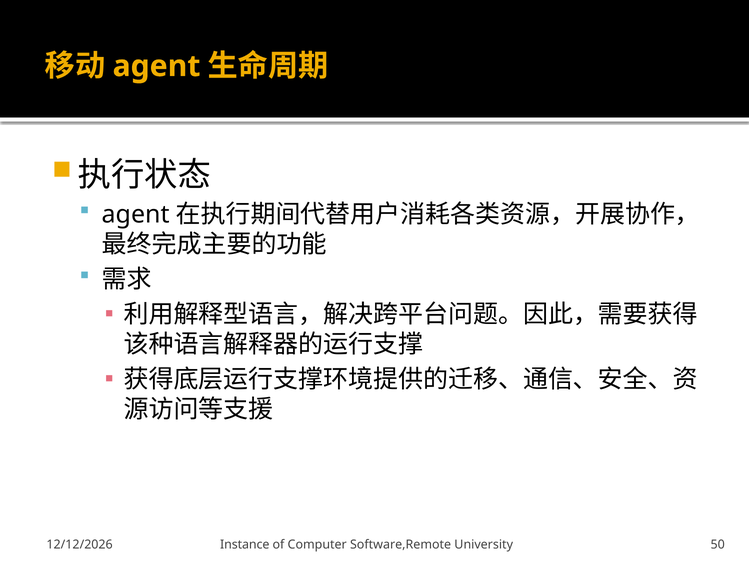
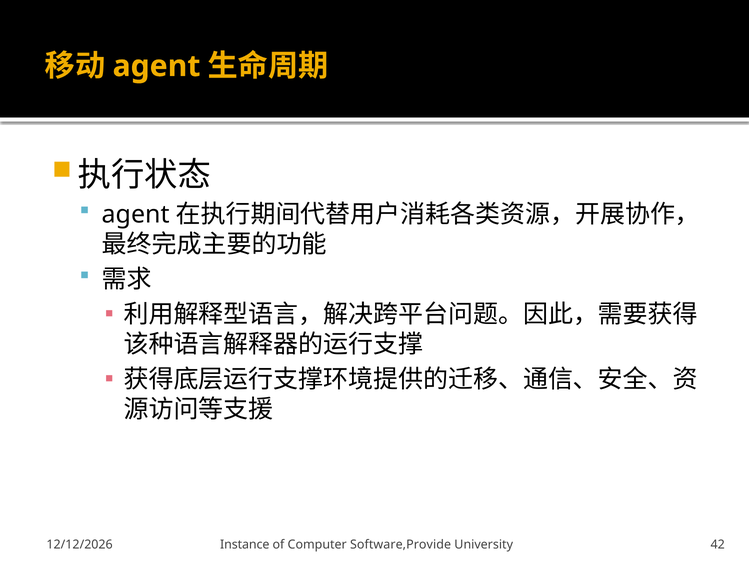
Software,Remote: Software,Remote -> Software,Provide (401, 544)
50: 50 -> 42 (718, 544)
